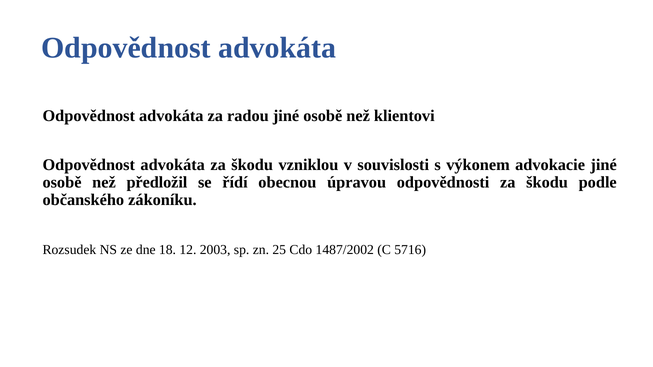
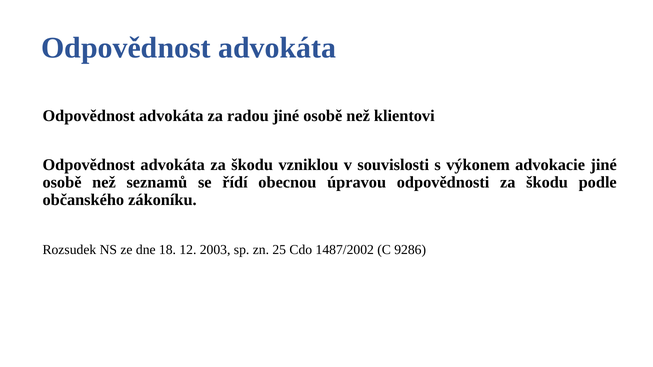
předložil: předložil -> seznamů (157, 182)
5716: 5716 -> 9286 (410, 250)
